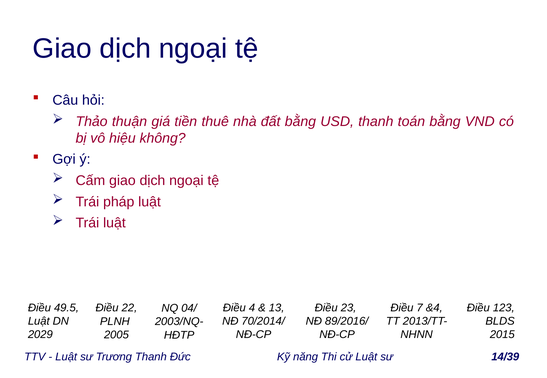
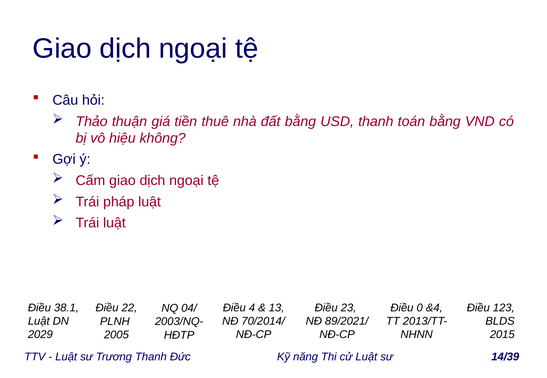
49.5: 49.5 -> 38.1 (66, 308)
7: 7 -> 0 (420, 308)
89/2016/: 89/2016/ -> 89/2021/ (347, 322)
